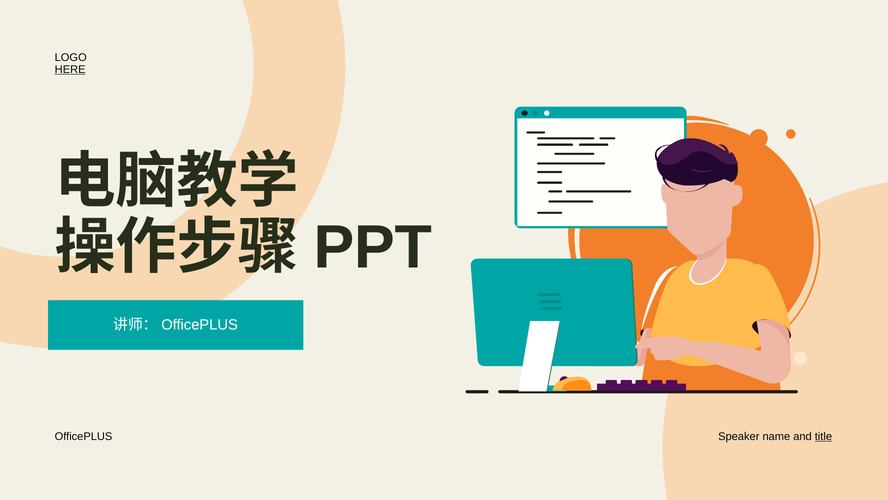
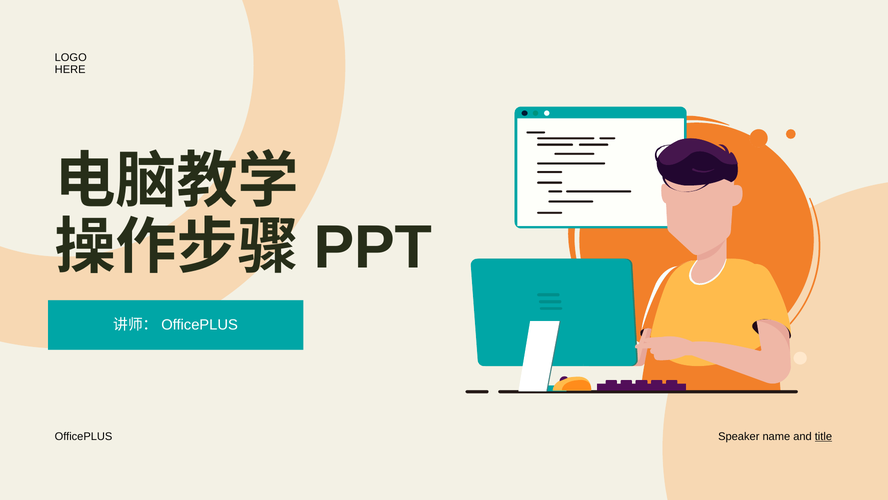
HERE underline: present -> none (70, 69)
